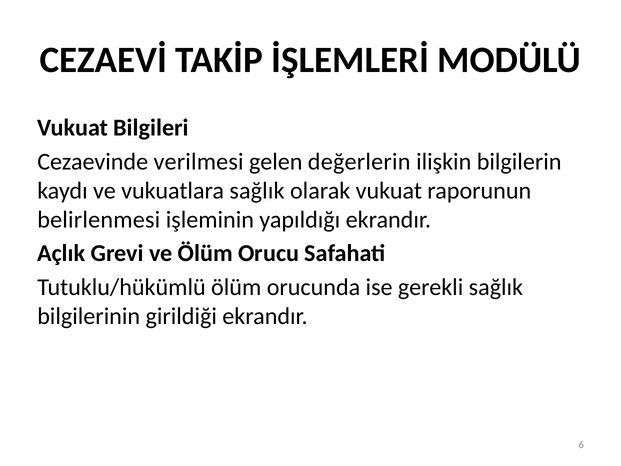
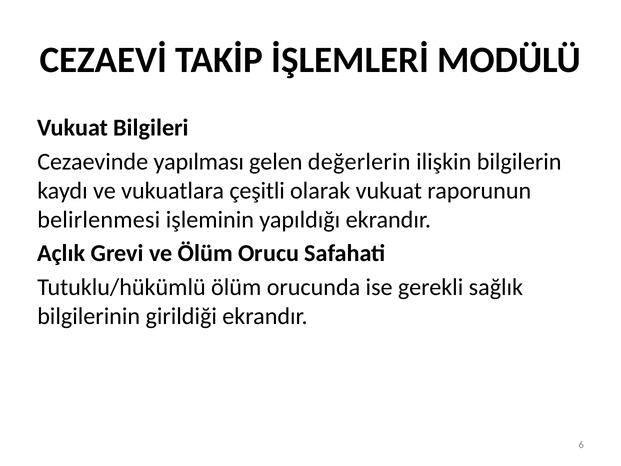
verilmesi: verilmesi -> yapılması (199, 162)
vukuatlara sağlık: sağlık -> çeşitli (257, 191)
